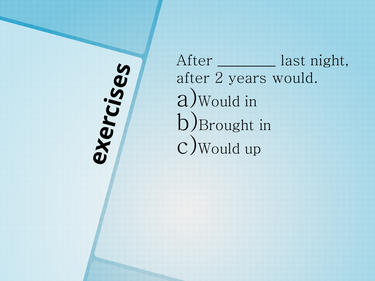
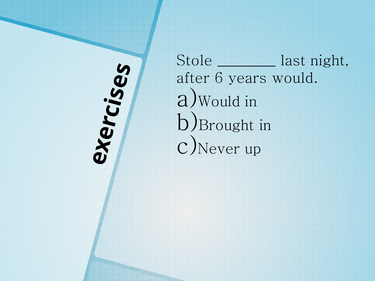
After: After -> Stole (195, 61)
2: 2 -> 6 (219, 78)
Would: Would -> Never (219, 149)
